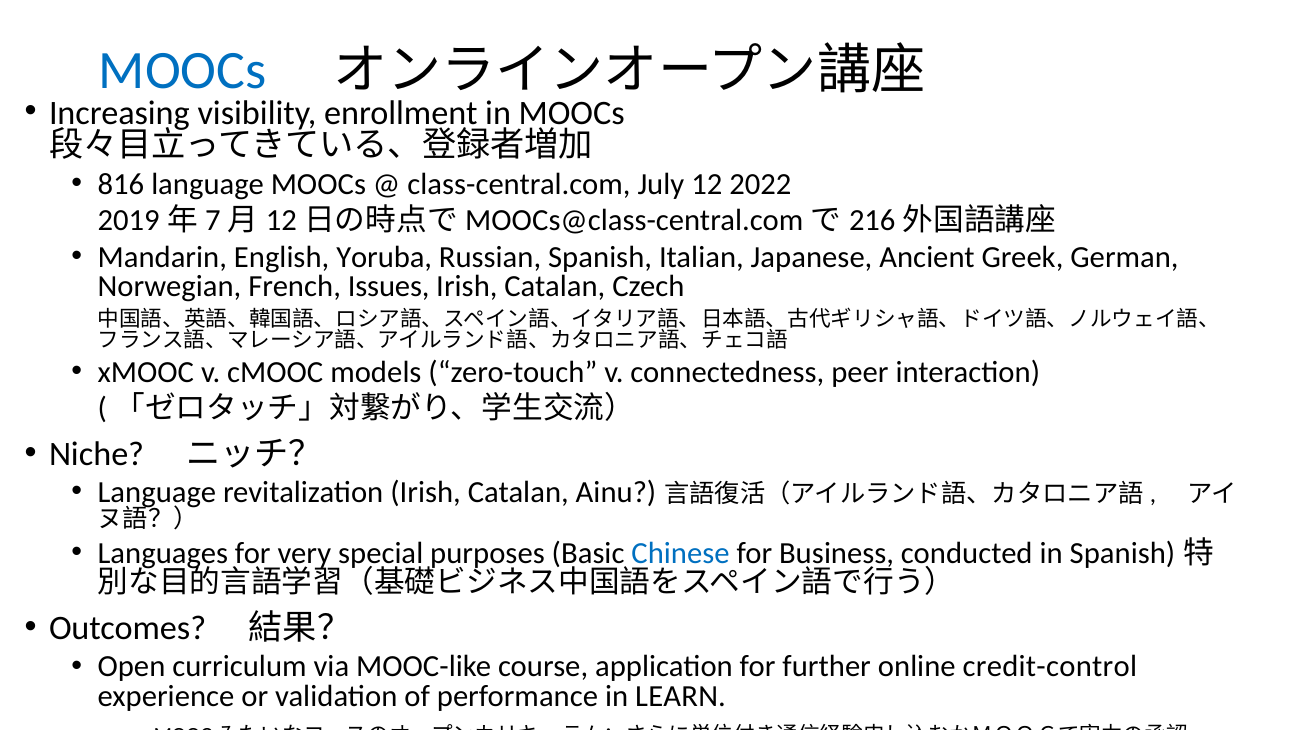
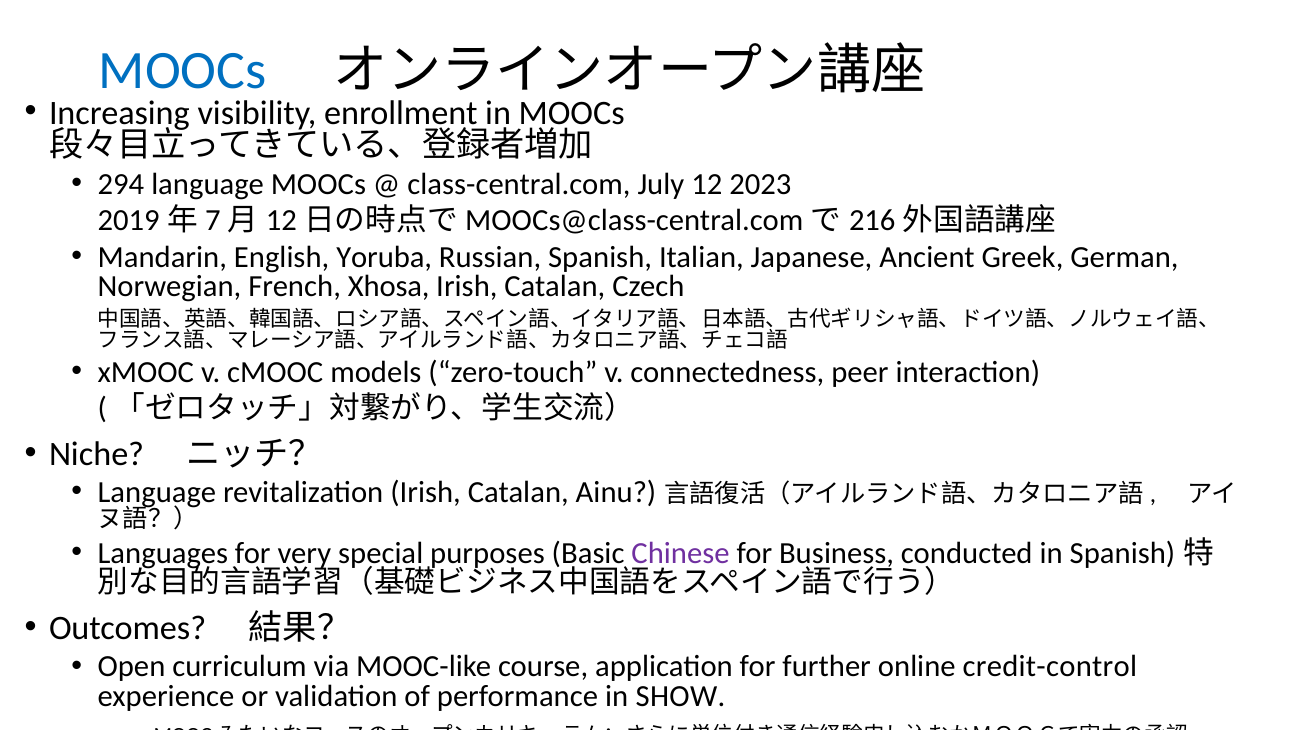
816: 816 -> 294 (121, 184)
2022: 2022 -> 2023 (760, 184)
Issues: Issues -> Xhosa (389, 287)
Chinese colour: blue -> purple (681, 554)
LEARN: LEARN -> SHOW (681, 696)
